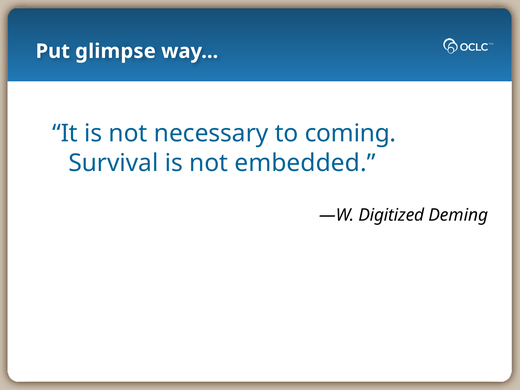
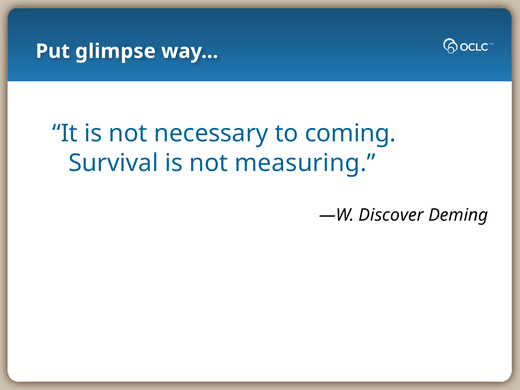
embedded: embedded -> measuring (305, 163)
Digitized: Digitized -> Discover (391, 215)
